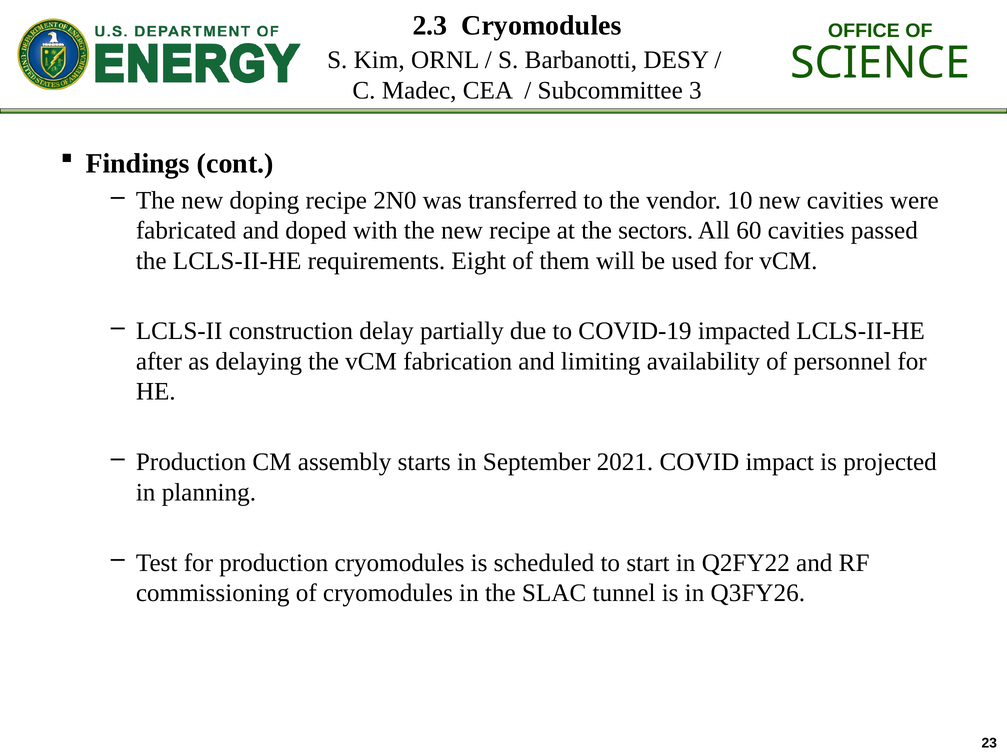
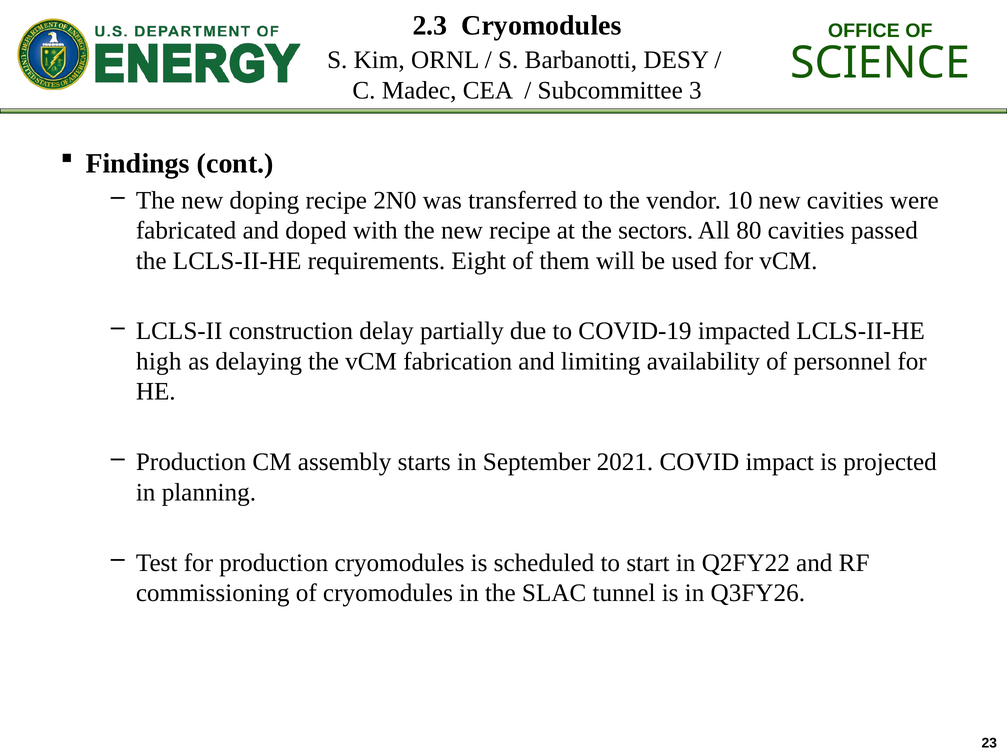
60: 60 -> 80 (749, 231)
after: after -> high (159, 362)
